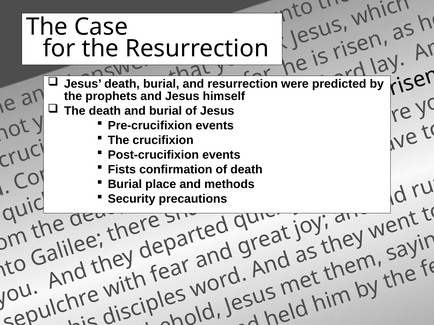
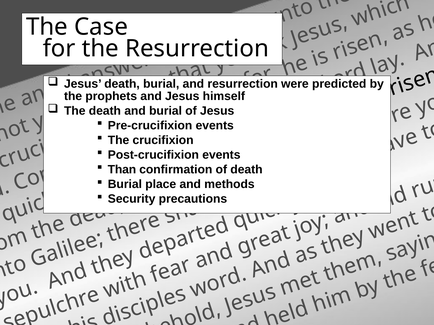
Fists: Fists -> Than (122, 170)
